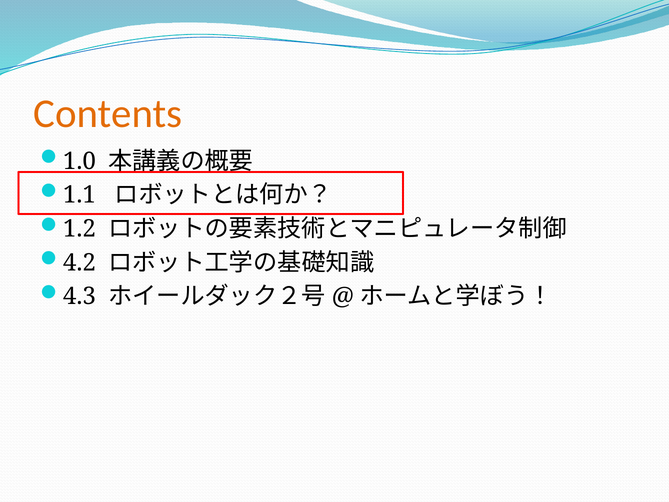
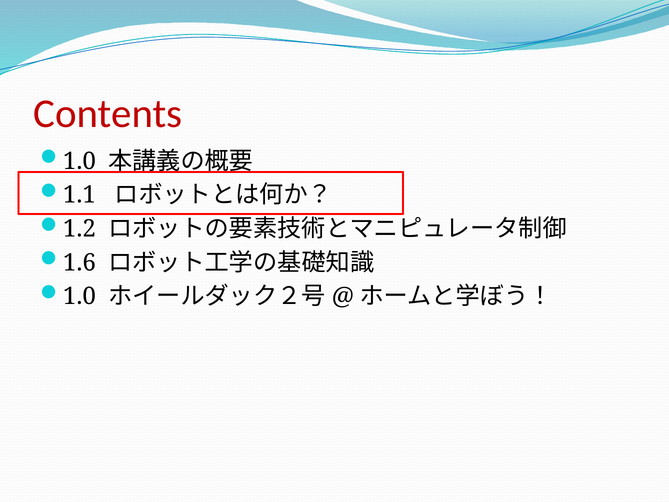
Contents colour: orange -> red (108, 113)
4.2: 4.2 -> 1.6 (79, 262)
4.3: 4.3 -> 1.0 (79, 296)
